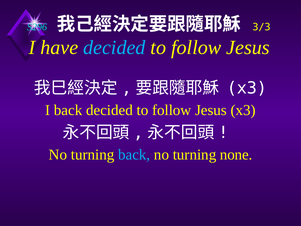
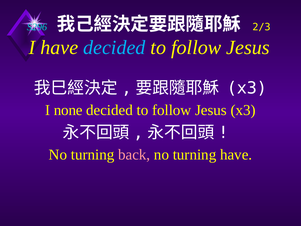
3/3: 3/3 -> 2/3 (261, 27)
I back: back -> none (68, 110)
back colour: light blue -> pink (134, 154)
turning none: none -> have (236, 154)
